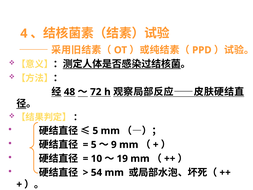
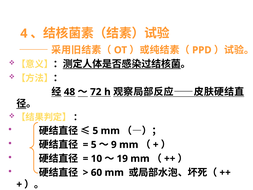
54: 54 -> 60 (96, 172)
